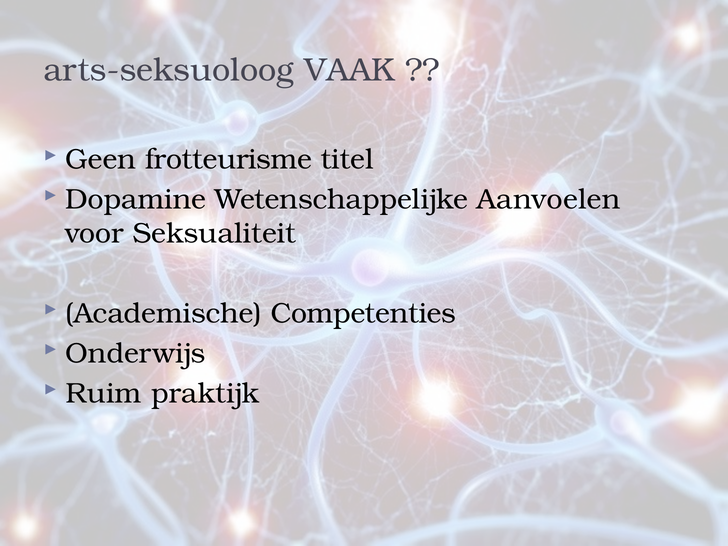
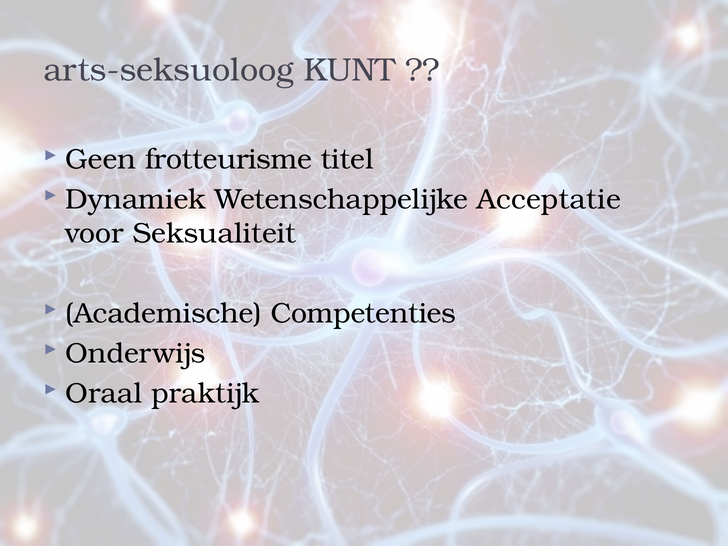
VAAK: VAAK -> KUNT (350, 70)
Dopamine: Dopamine -> Dynamiek (136, 200)
Aanvoelen: Aanvoelen -> Acceptatie (549, 200)
Ruim: Ruim -> Oraal (104, 393)
